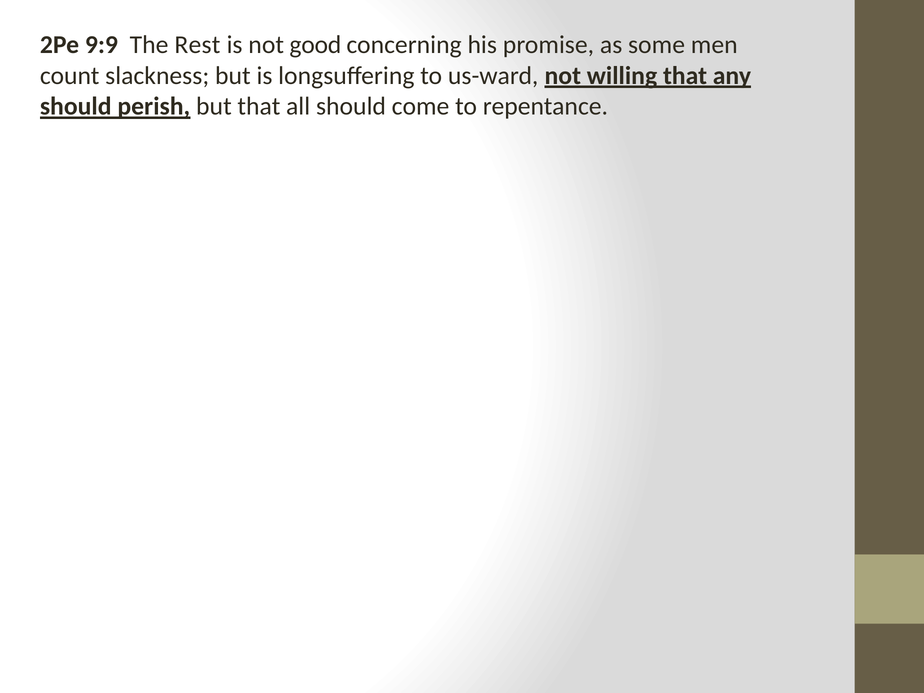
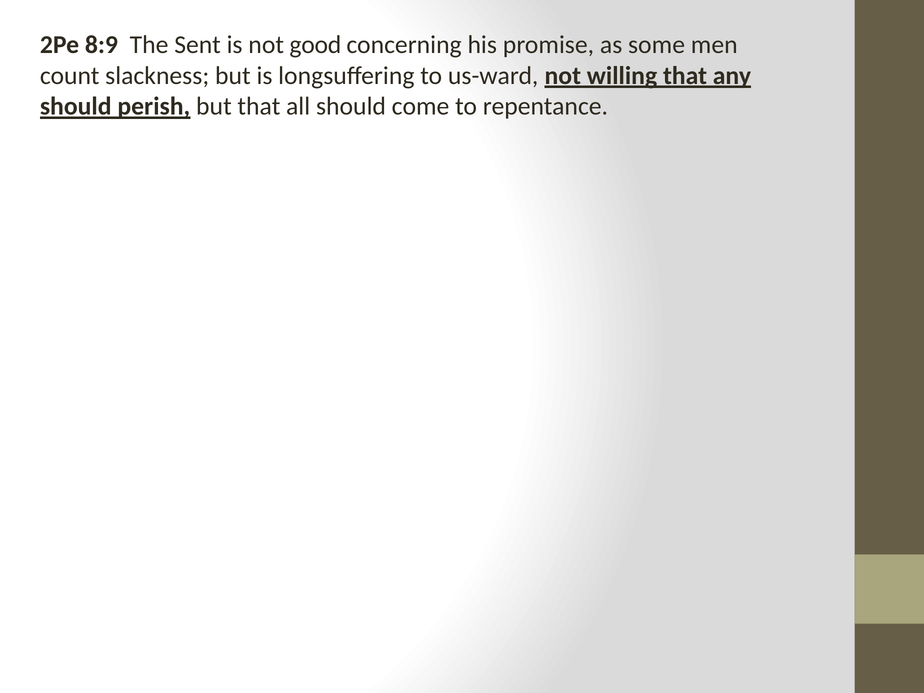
9:9: 9:9 -> 8:9 (101, 45)
Rest: Rest -> Sent (198, 45)
